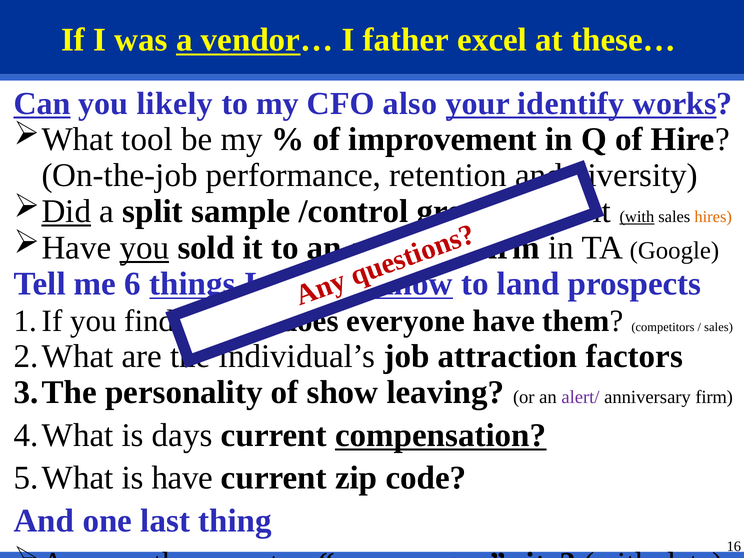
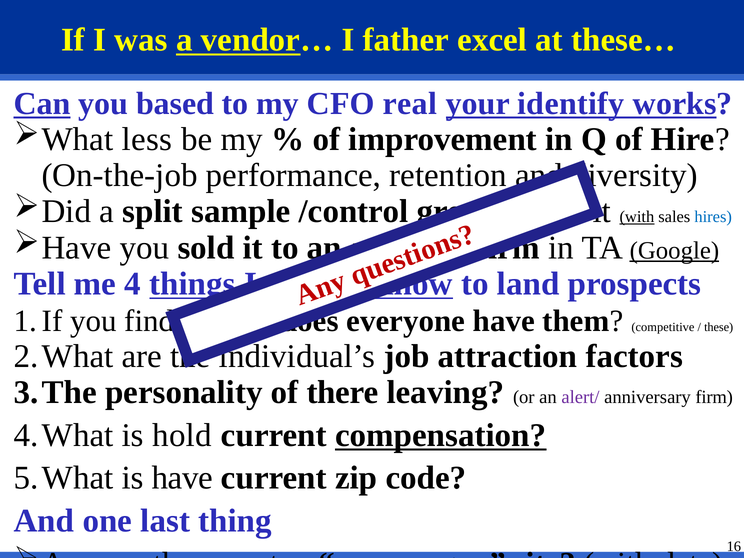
likely: likely -> based (175, 104)
also: also -> real (410, 104)
tool: tool -> less (147, 139)
Did underline: present -> none (66, 211)
hires colour: orange -> blue (713, 217)
you underline: present -> none (144, 248)
Google underline: none -> present (674, 250)
6: 6 -> 4 (133, 284)
competitors: competitors -> competitive (663, 327)
sales: sales -> these (719, 327)
show: show -> there (343, 392)
days: days -> hold (182, 435)
